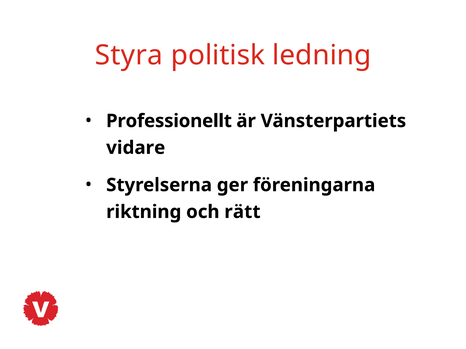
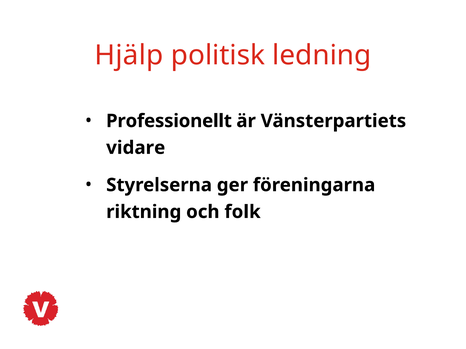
Styra: Styra -> Hjälp (129, 55)
rätt: rätt -> folk (242, 212)
